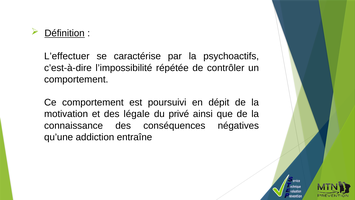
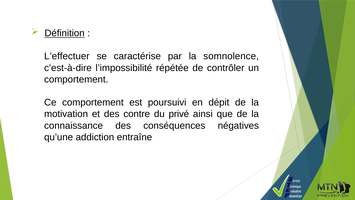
psychoactifs: psychoactifs -> somnolence (231, 56)
légale: légale -> contre (137, 114)
